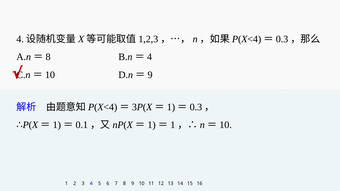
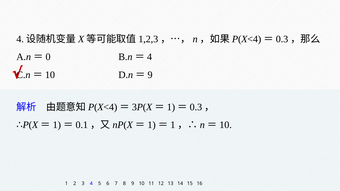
8: 8 -> 0 (48, 57)
